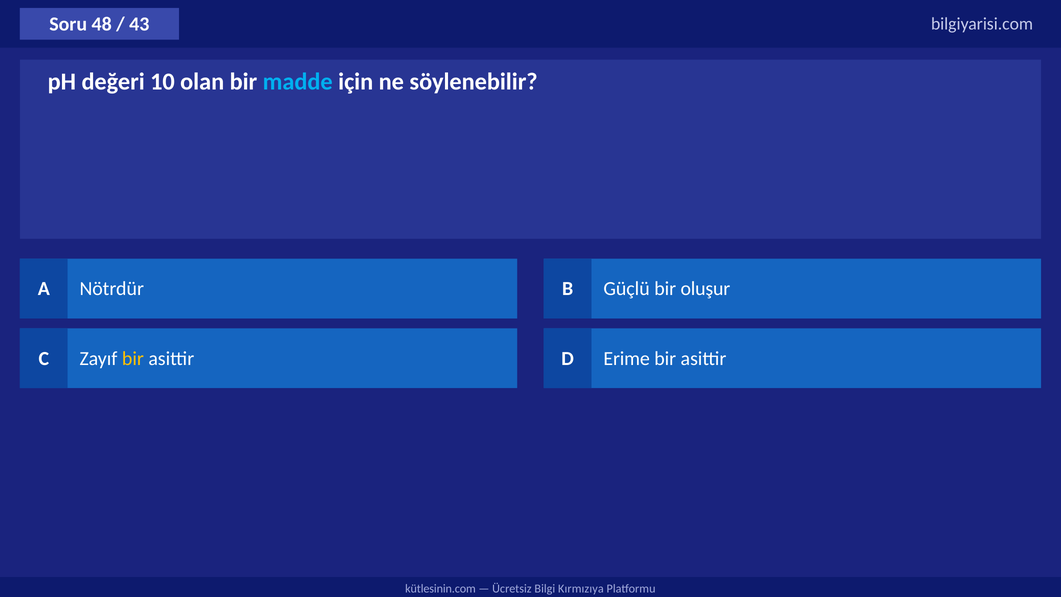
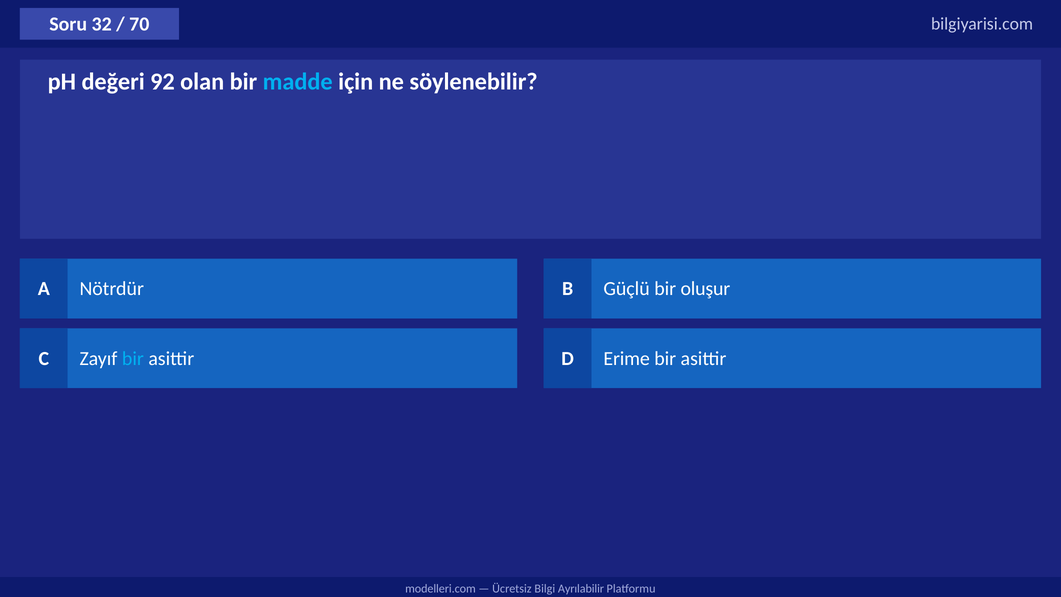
48: 48 -> 32 (102, 24)
43: 43 -> 70 (139, 24)
10: 10 -> 92 (162, 82)
bir colour: yellow -> light blue (133, 358)
kütlesinin.com: kütlesinin.com -> modelleri.com (440, 589)
Kırmızıya: Kırmızıya -> Ayrılabilir (581, 589)
